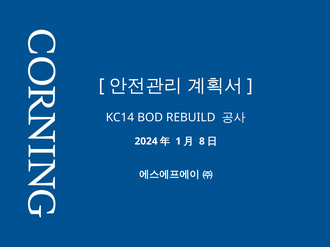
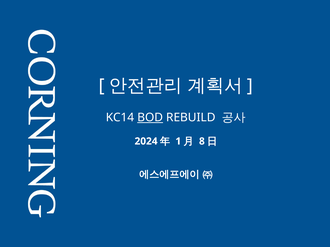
BOD underline: none -> present (150, 118)
